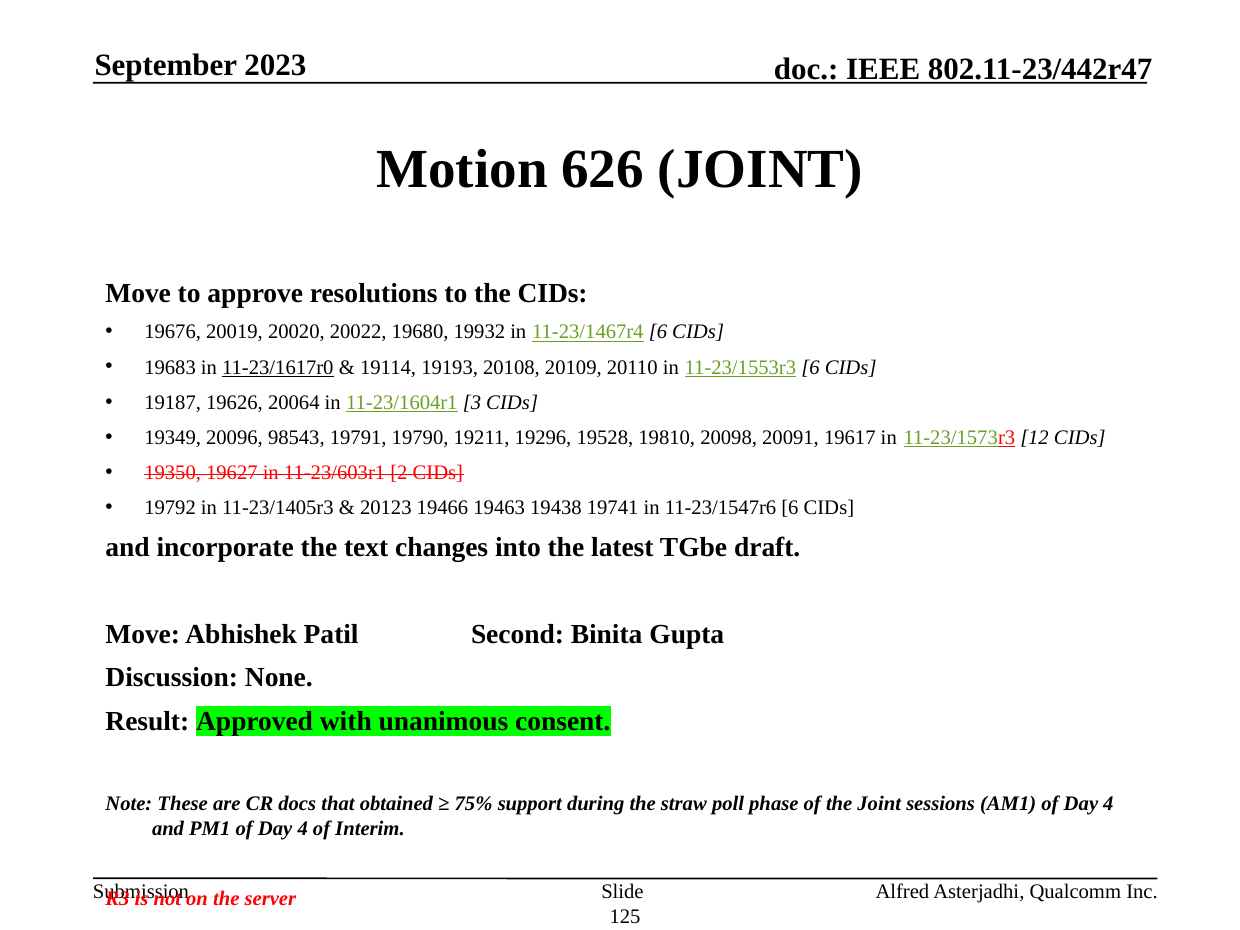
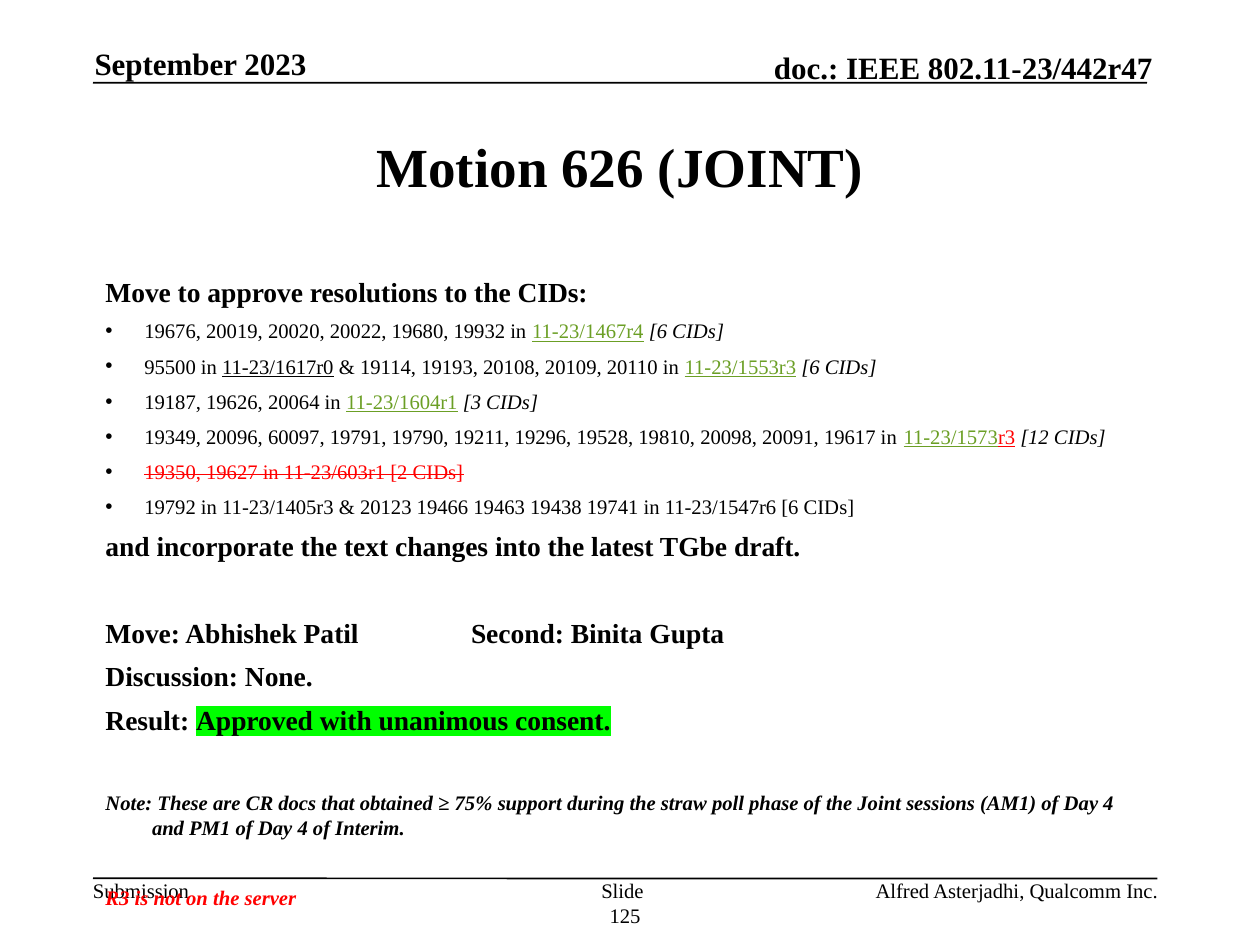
19683: 19683 -> 95500 (170, 367)
98543: 98543 -> 60097 (296, 438)
